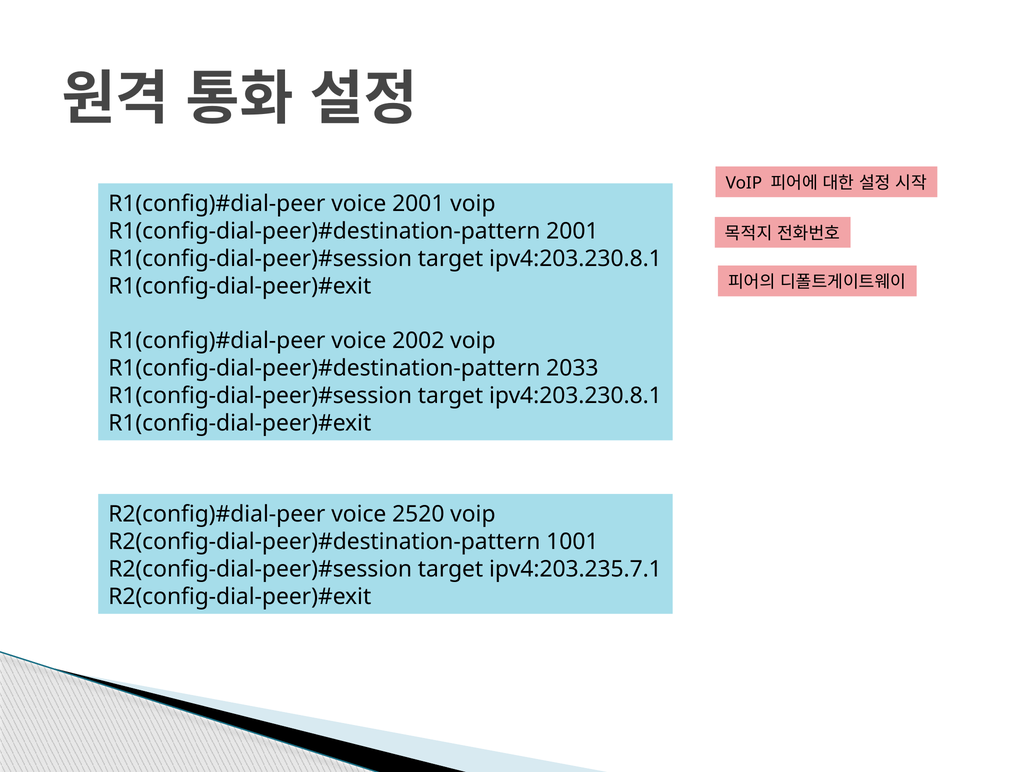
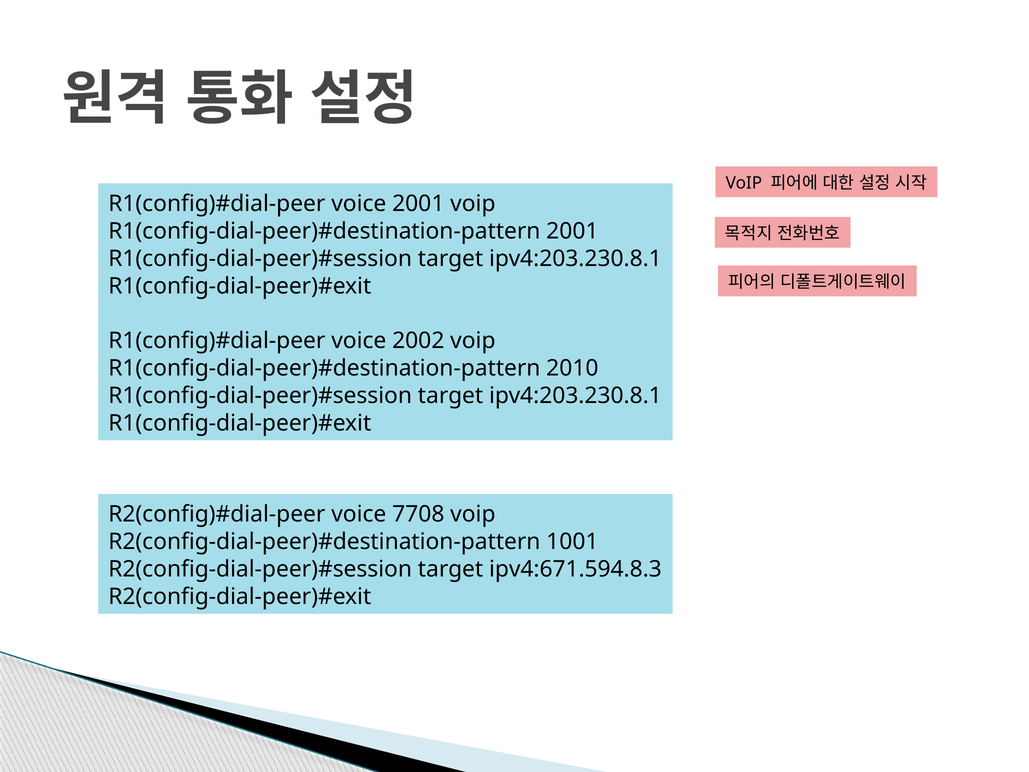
2033: 2033 -> 2010 (572, 368)
2520: 2520 -> 7708 (418, 514)
ipv4:203.235.7.1: ipv4:203.235.7.1 -> ipv4:671.594.8.3 (575, 569)
